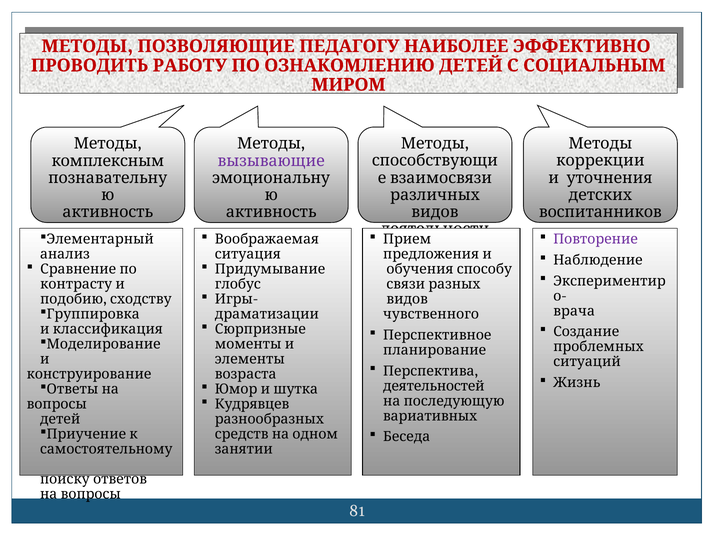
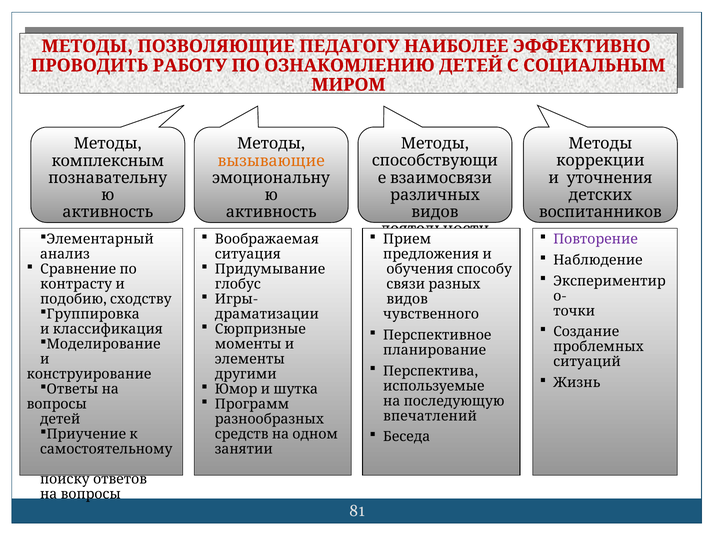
вызывающие colour: purple -> orange (271, 161)
врача: врача -> точки (574, 311)
возраста: возраста -> другими (246, 374)
деятельностей: деятельностей -> используемые (434, 386)
Кудрявцев: Кудрявцев -> Программ (252, 404)
вариативных: вариативных -> впечатлений (430, 416)
